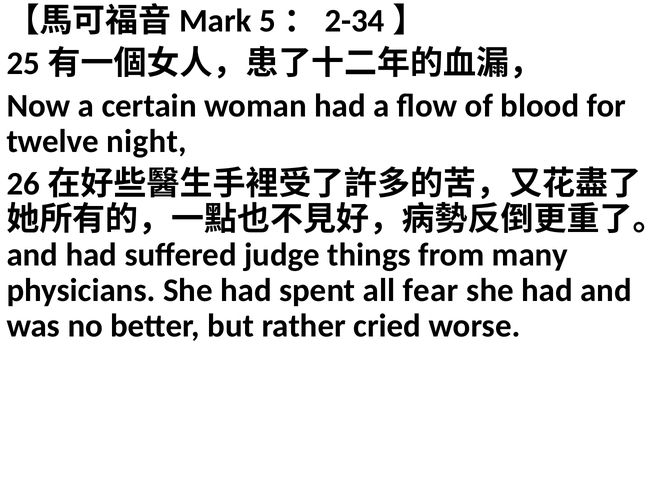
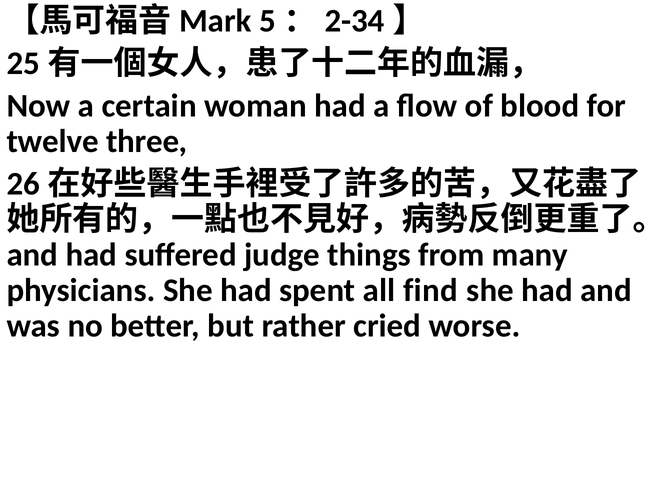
night: night -> three (147, 141)
fear: fear -> find (431, 291)
